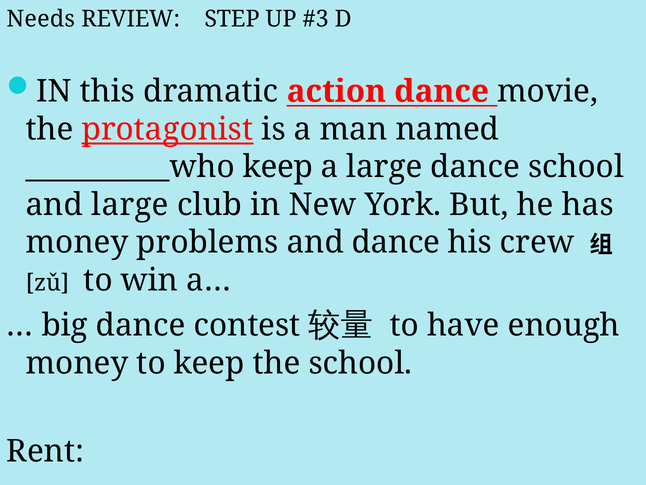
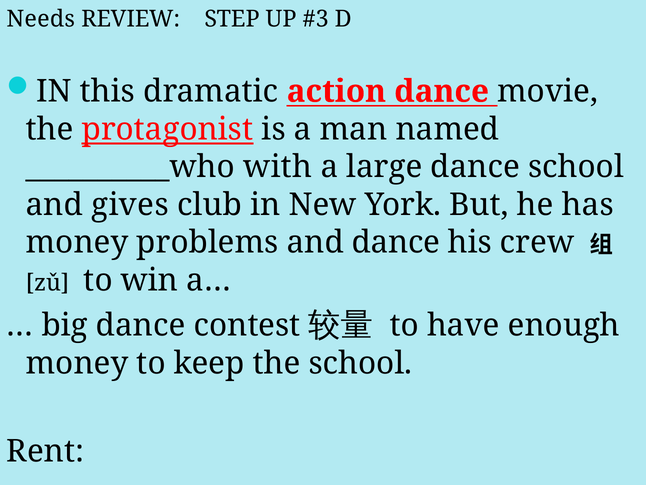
__________who keep: keep -> with (278, 167)
and large: large -> gives (130, 204)
